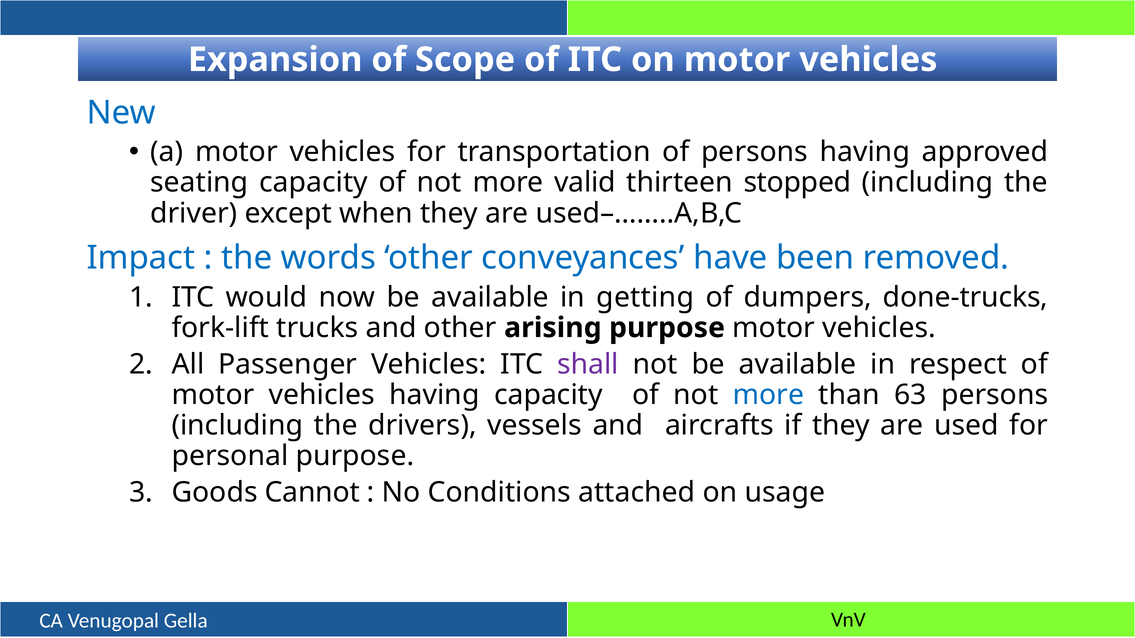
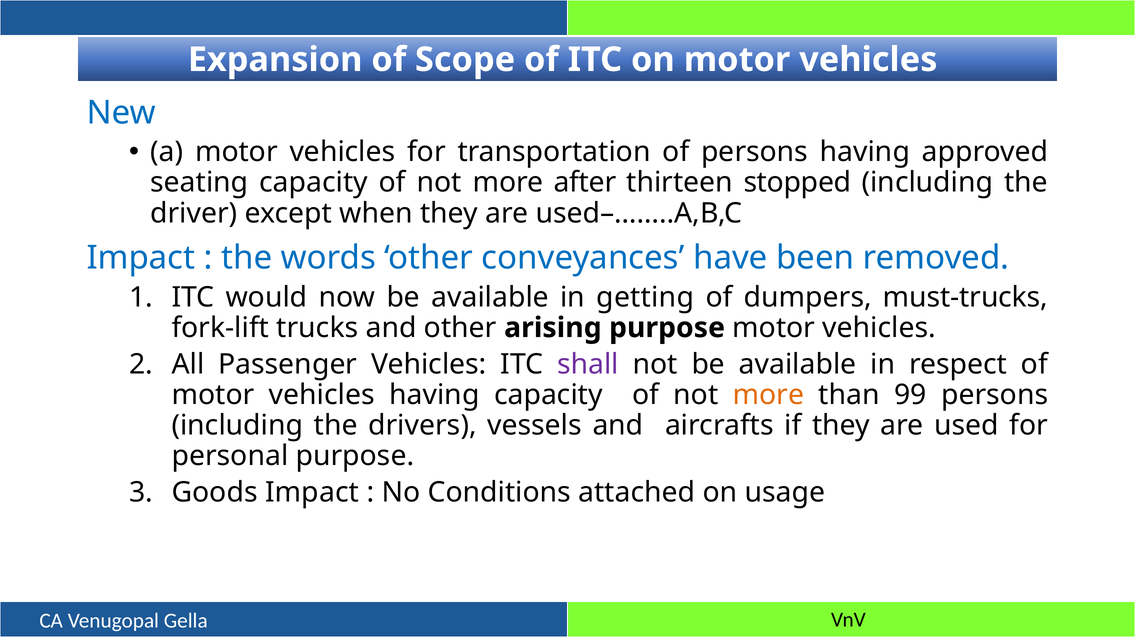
valid: valid -> after (585, 183)
done-trucks: done-trucks -> must-trucks (966, 297)
more colour: blue -> orange (768, 395)
63: 63 -> 99 (910, 395)
Goods Cannot: Cannot -> Impact (312, 493)
